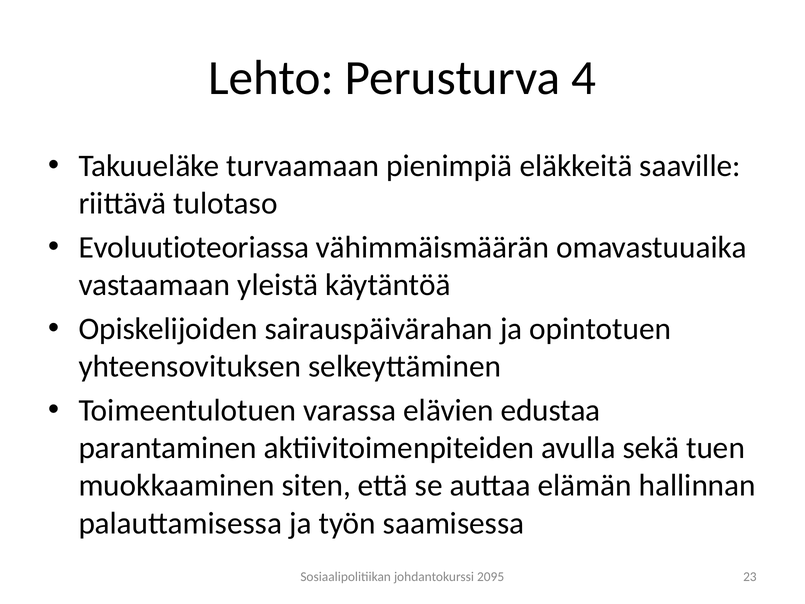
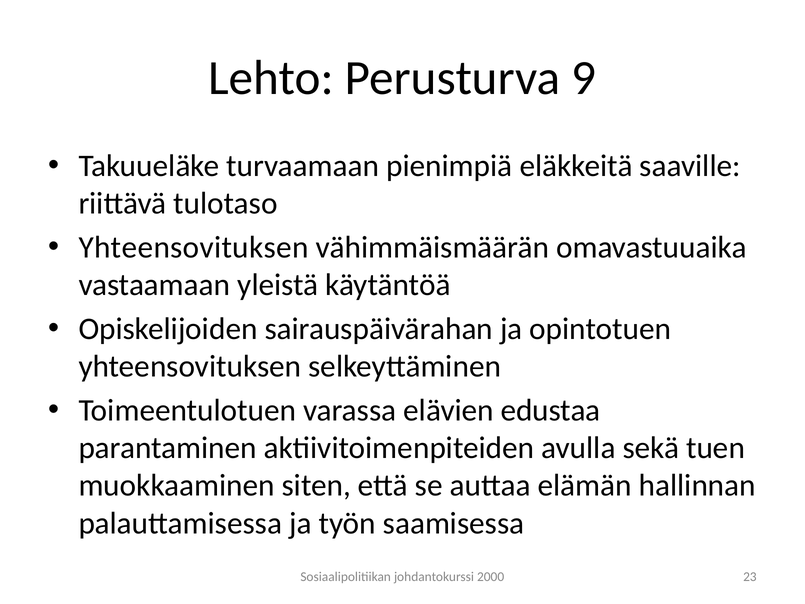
4: 4 -> 9 (584, 78)
Evoluutioteoriassa: Evoluutioteoriassa -> Yhteensovituksen (194, 247)
2095: 2095 -> 2000 (491, 577)
